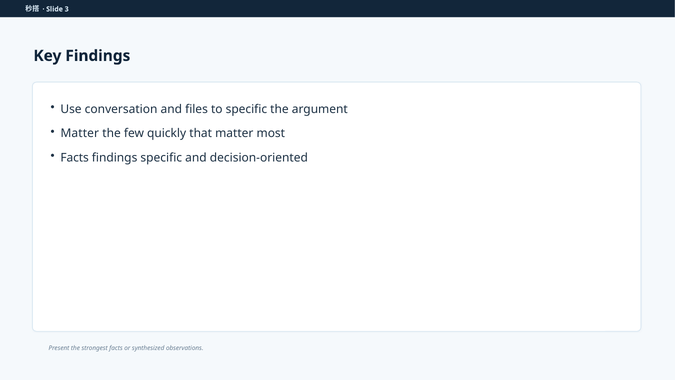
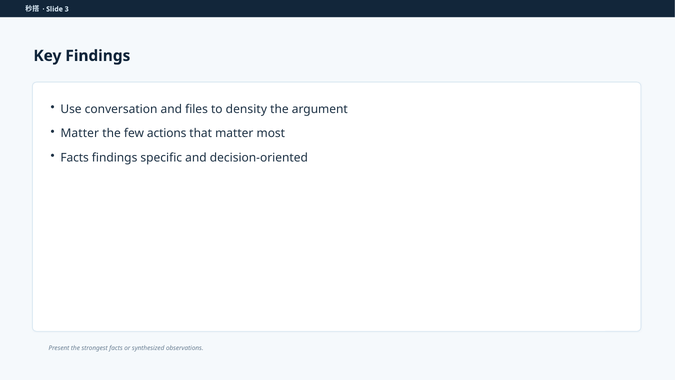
to specific: specific -> density (246, 109)
quickly: quickly -> actions (167, 133)
